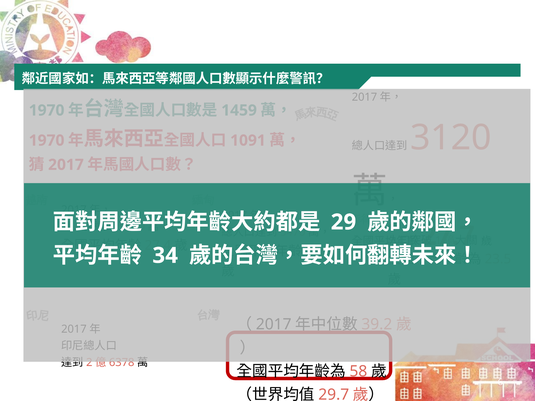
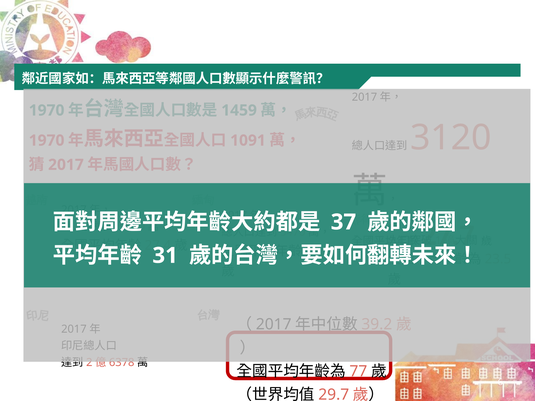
29: 29 -> 37 (343, 222)
34: 34 -> 31 (165, 256)
58: 58 -> 77 (358, 372)
